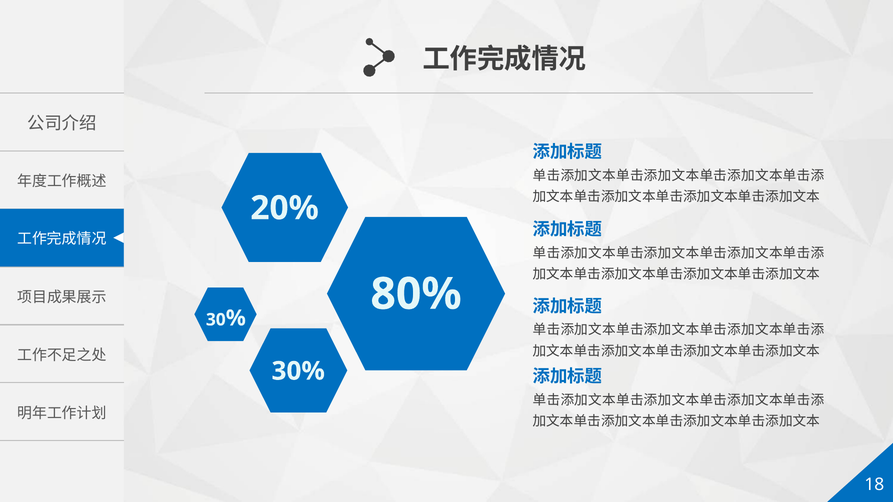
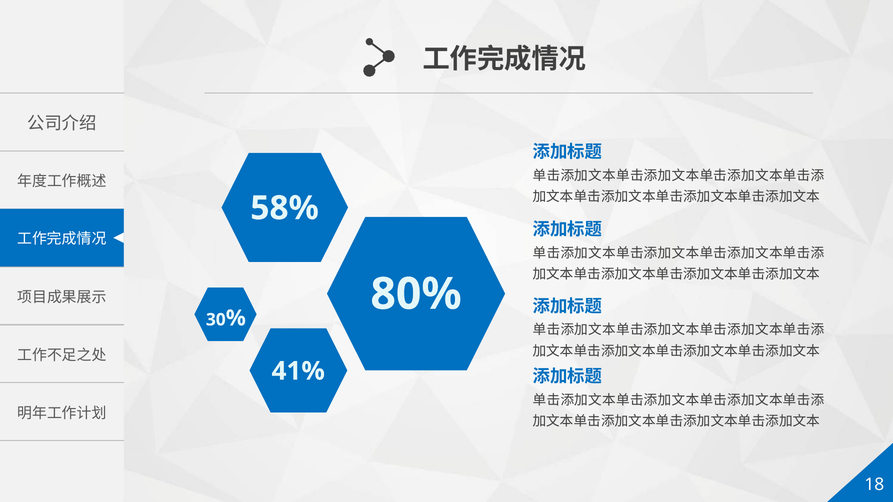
20%: 20% -> 58% (285, 208)
30%: 30% -> 41% (298, 371)
